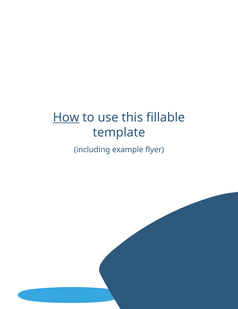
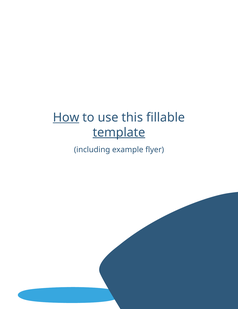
template underline: none -> present (119, 132)
